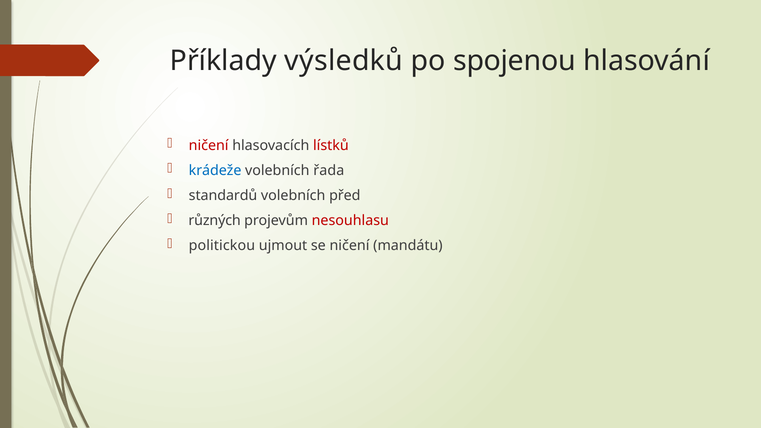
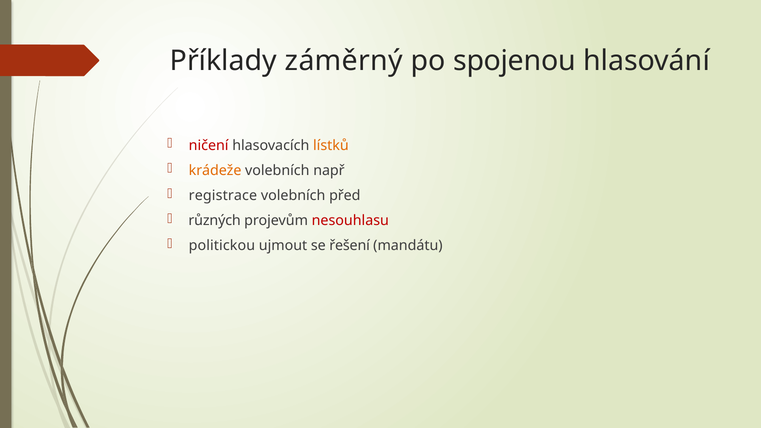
výsledků: výsledků -> záměrný (344, 61)
lístků colour: red -> orange (331, 146)
krádeže colour: blue -> orange (215, 171)
řada: řada -> např (329, 171)
standardů: standardů -> registrace (223, 196)
se ničení: ničení -> řešení (350, 246)
